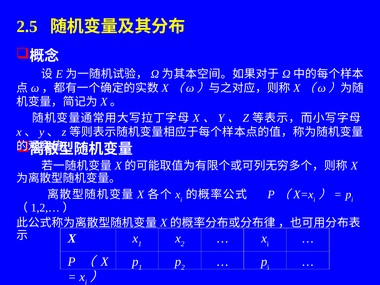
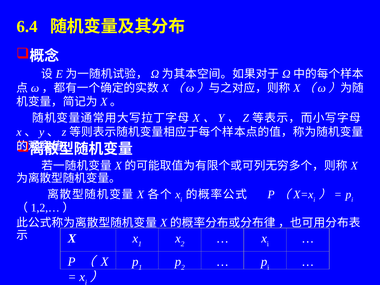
2.5: 2.5 -> 6.4 (27, 27)
